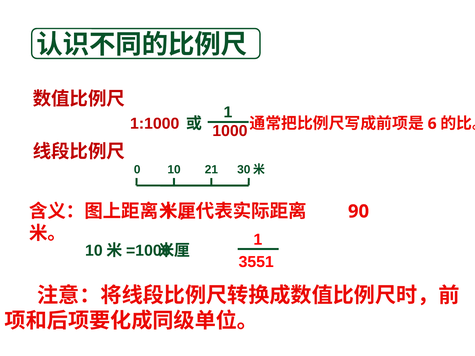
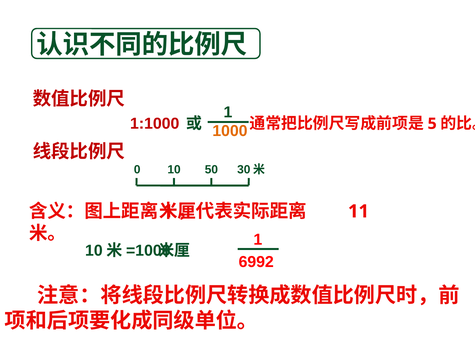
6: 6 -> 5 (432, 124)
1000 colour: red -> orange (230, 131)
21: 21 -> 50 (211, 170)
90: 90 -> 11 (359, 212)
3551: 3551 -> 6992 (256, 262)
